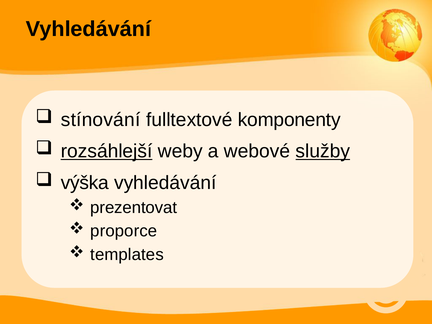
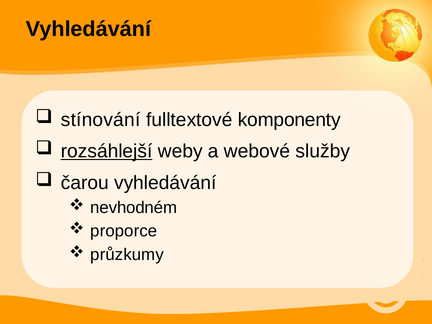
služby underline: present -> none (323, 151)
výška: výška -> čarou (85, 183)
prezentovat: prezentovat -> nevhodném (134, 208)
templates: templates -> průzkumy (127, 255)
